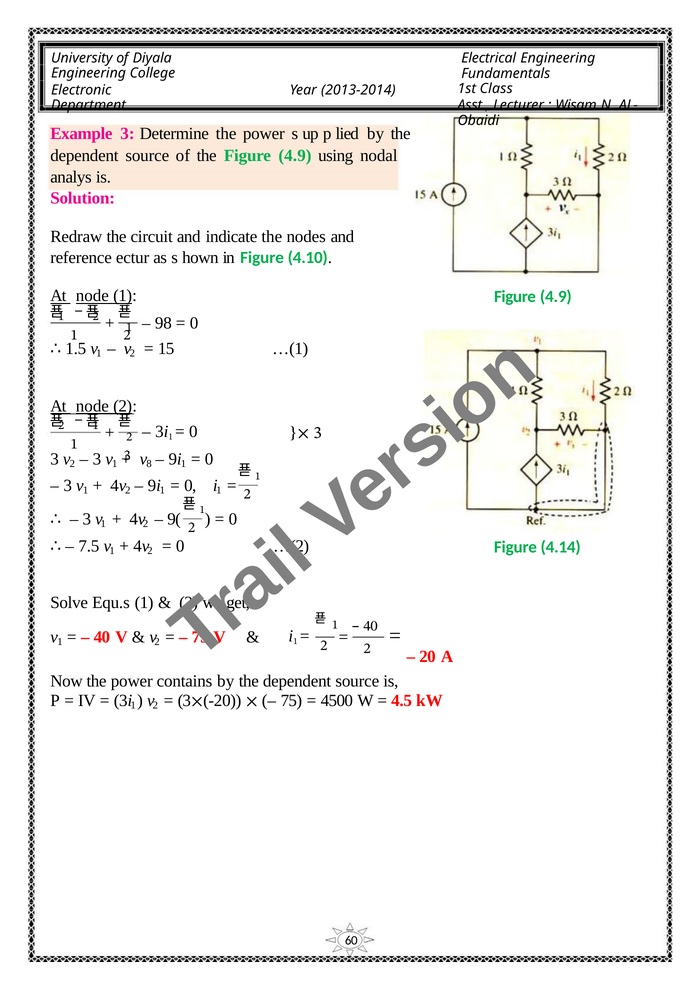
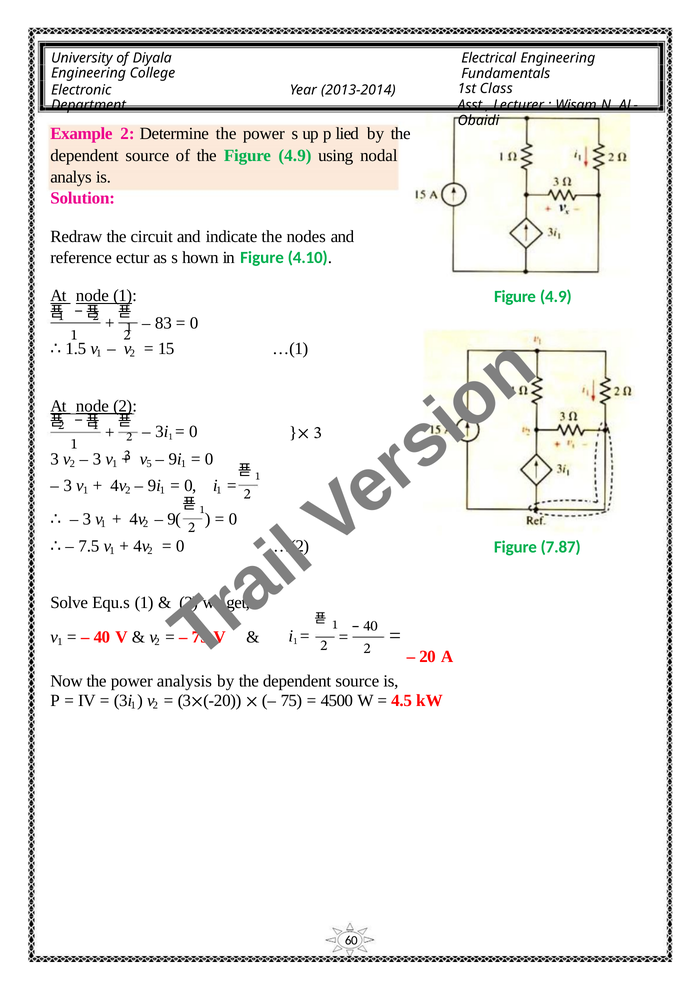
Example 3: 3 -> 2 (128, 134)
98: 98 -> 83 (163, 323)
8: 8 -> 5 (149, 464)
4.14: 4.14 -> 7.87 (561, 547)
contains: contains -> analysis (184, 681)
